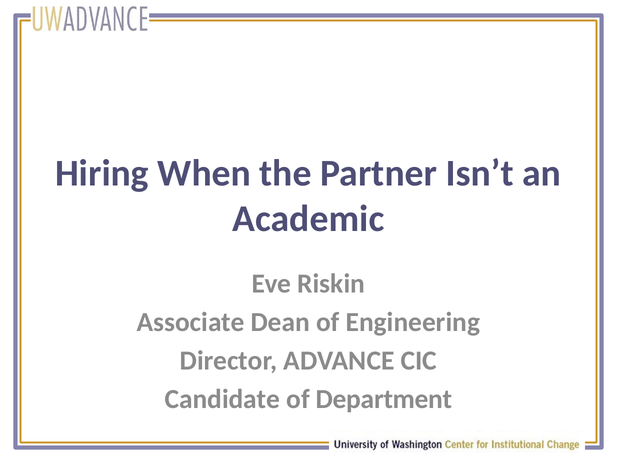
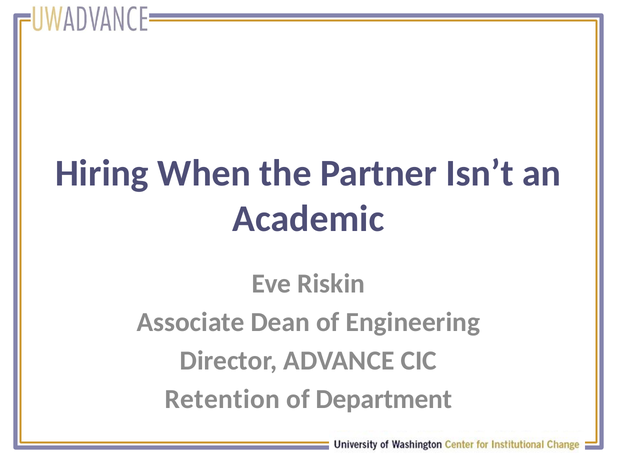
Candidate: Candidate -> Retention (222, 399)
